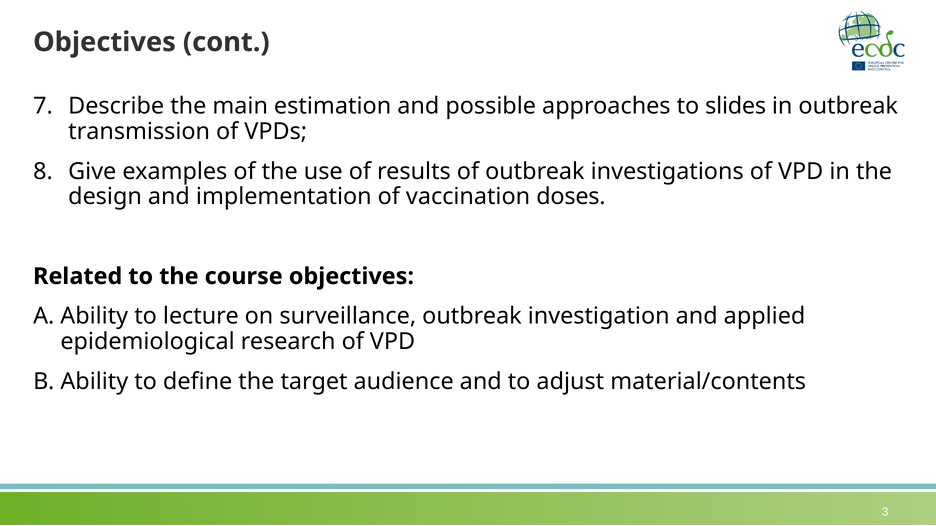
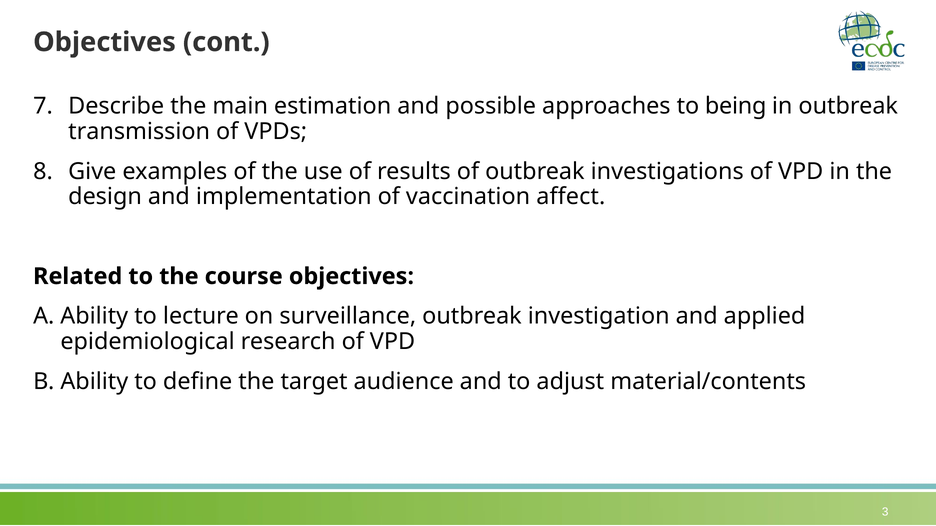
slides: slides -> being (736, 106)
doses: doses -> affect (571, 197)
